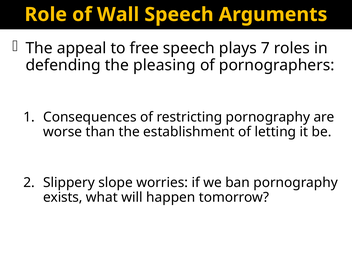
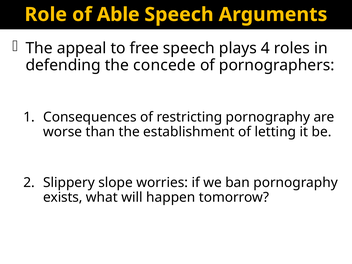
Wall: Wall -> Able (118, 15)
7: 7 -> 4 (265, 48)
pleasing: pleasing -> concede (164, 65)
